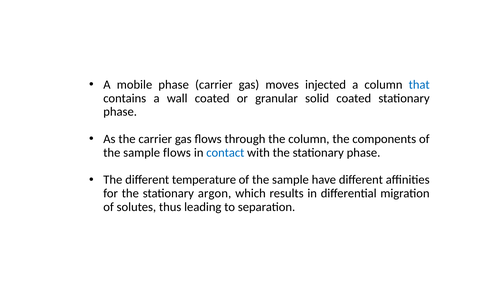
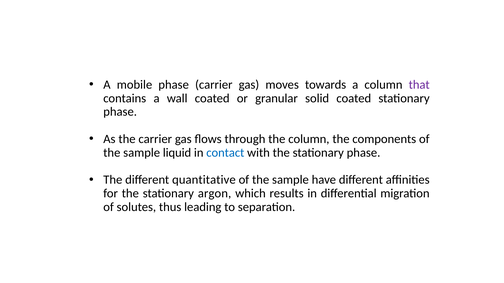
injected: injected -> towards (326, 85)
that colour: blue -> purple (419, 85)
sample flows: flows -> liquid (177, 153)
temperature: temperature -> quantitative (204, 180)
